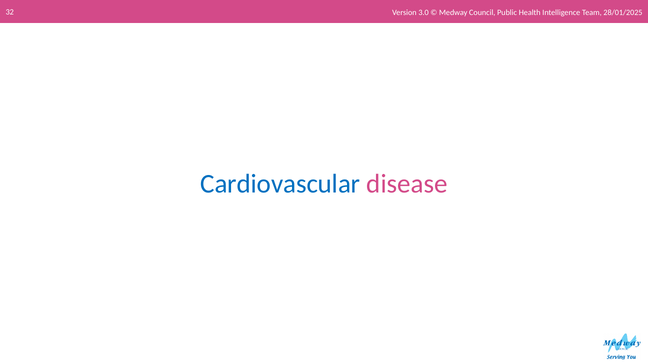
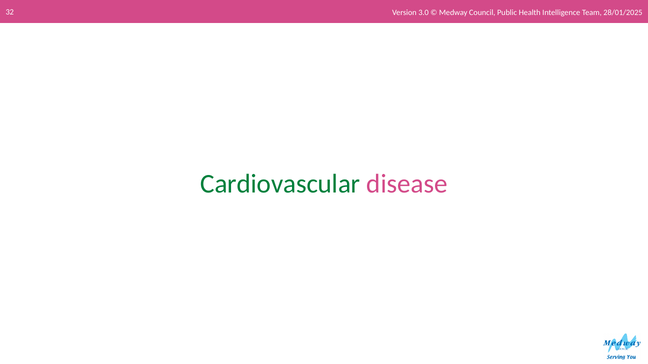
Cardiovascular colour: blue -> green (280, 184)
